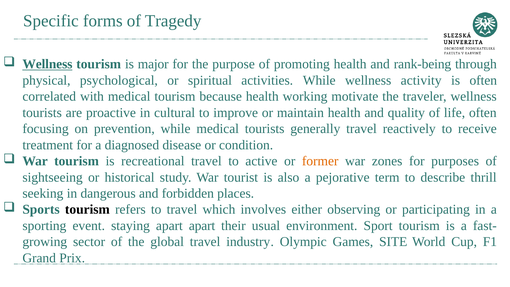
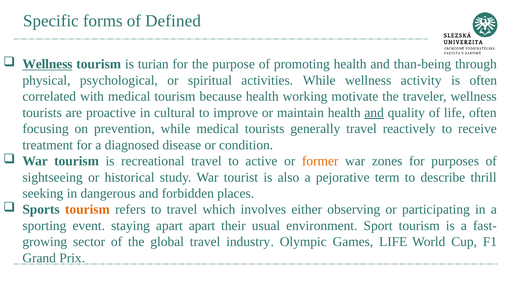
Tragedy: Tragedy -> Defined (173, 21)
major: major -> turian (153, 64)
rank-being: rank-being -> than-being (422, 64)
and underline: none -> present (374, 113)
tourism colour: black -> orange (87, 209)
Games SITE: SITE -> LIFE (393, 242)
